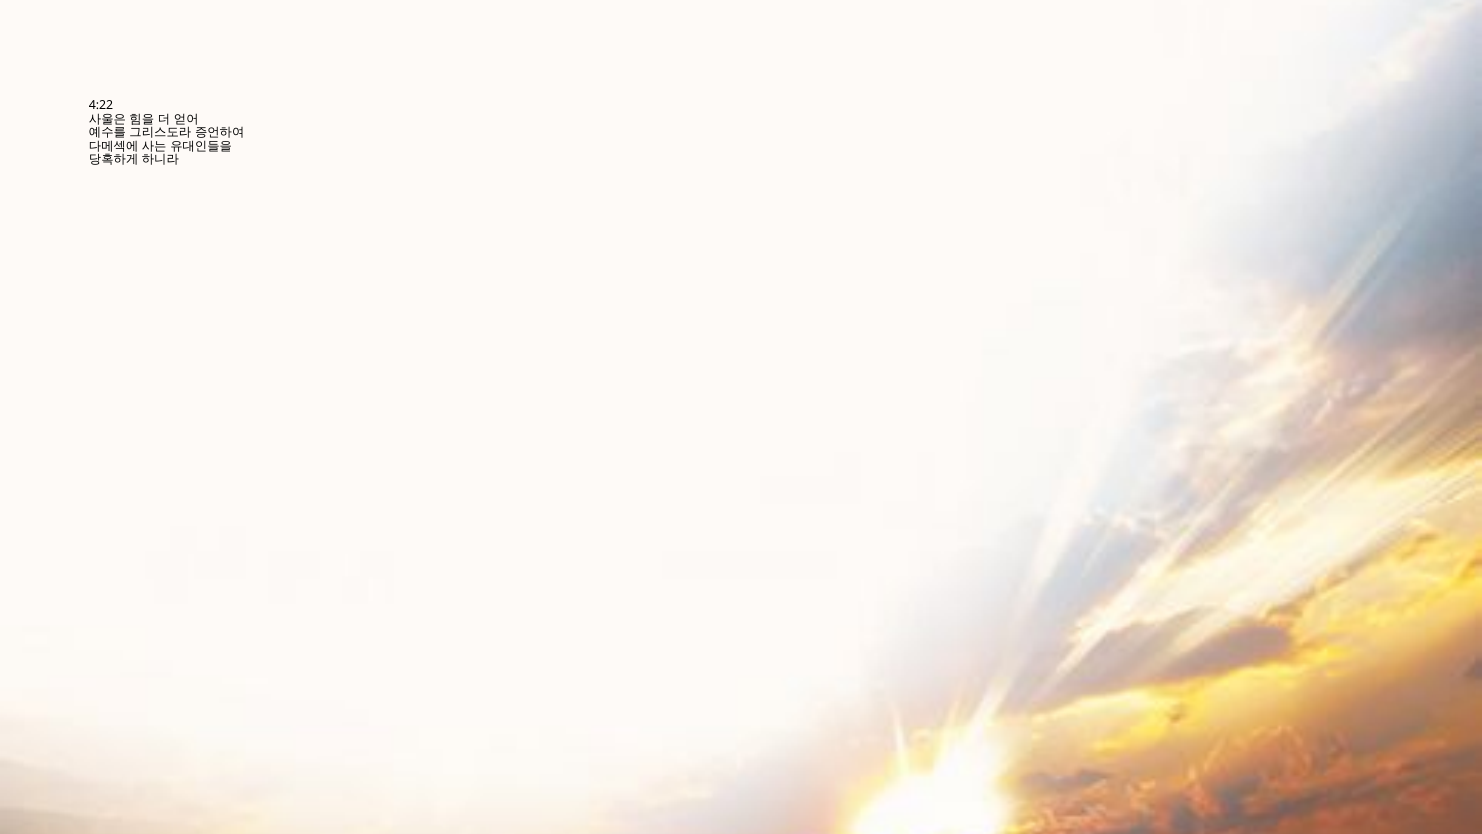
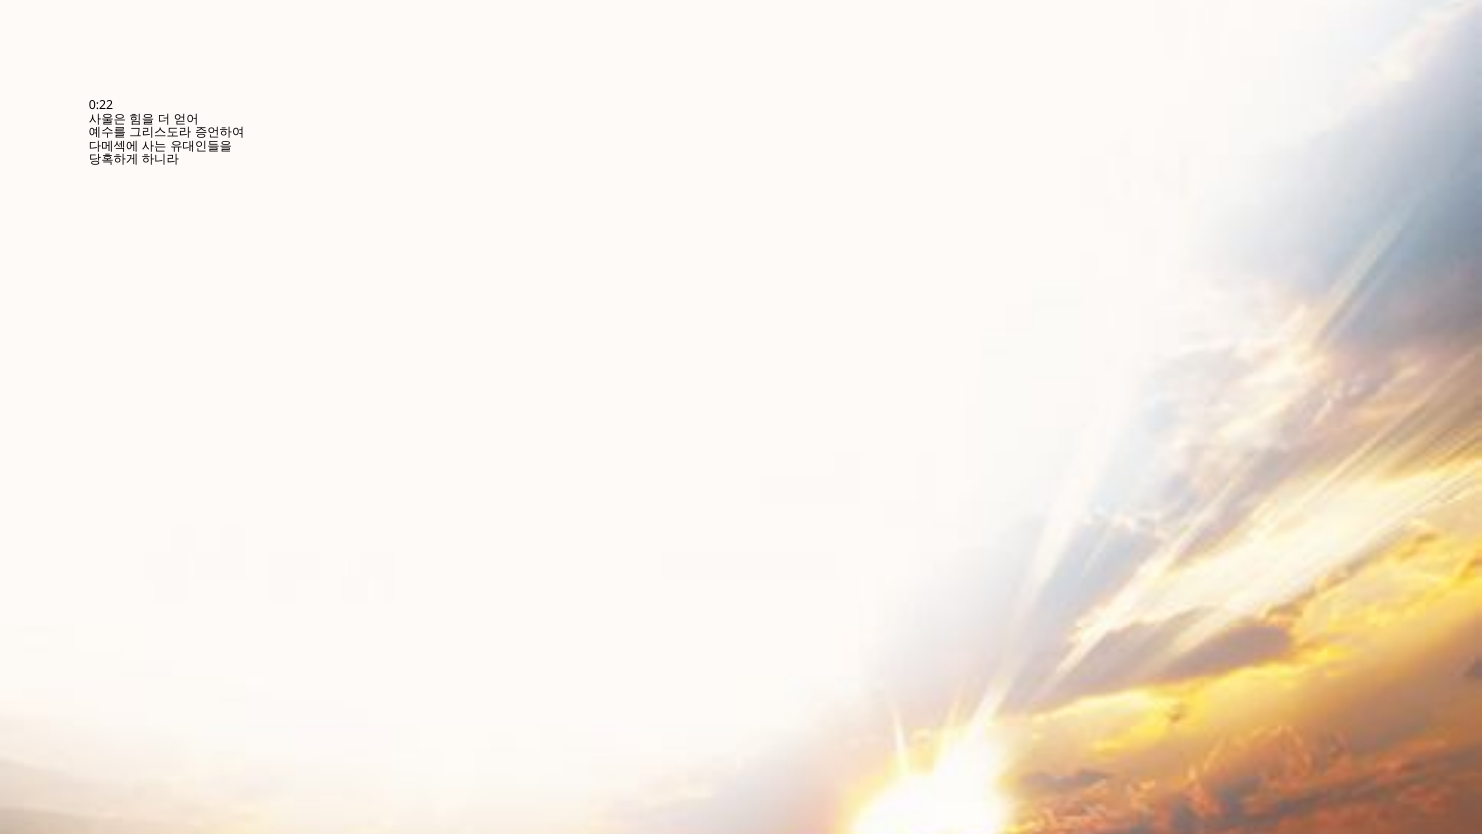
4:22: 4:22 -> 0:22 (101, 106)
